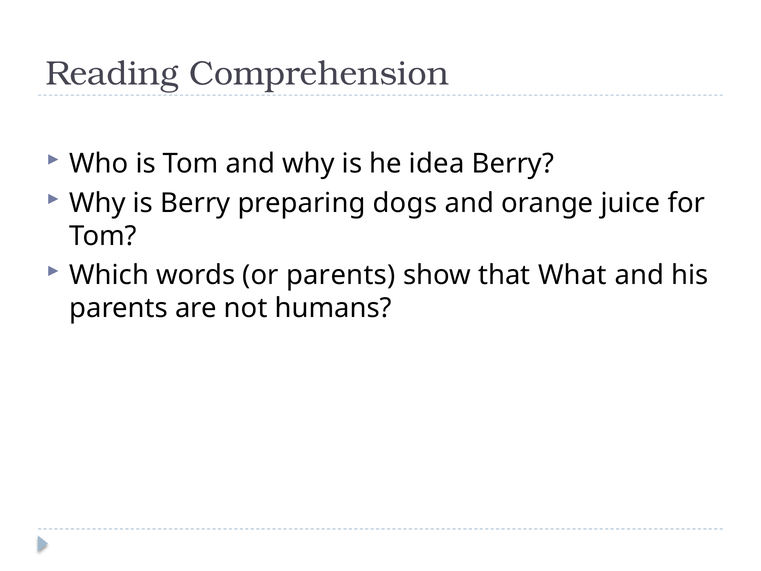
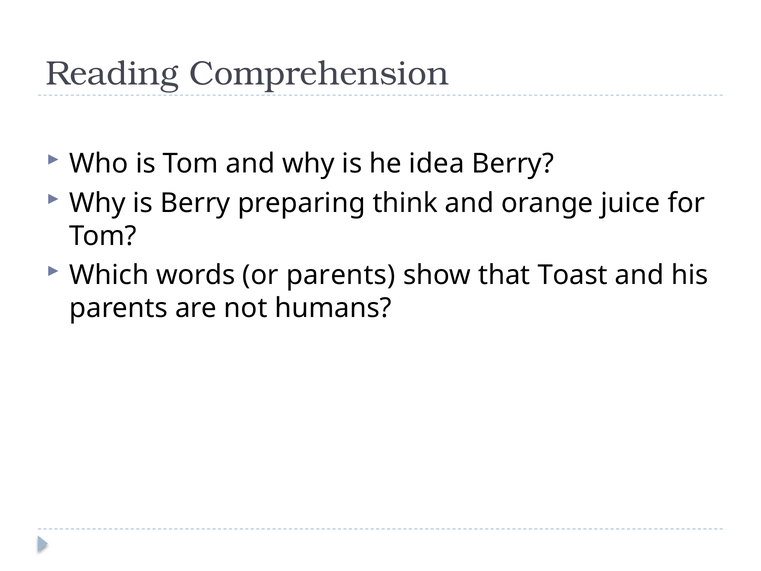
dogs: dogs -> think (405, 203)
What: What -> Toast (573, 275)
